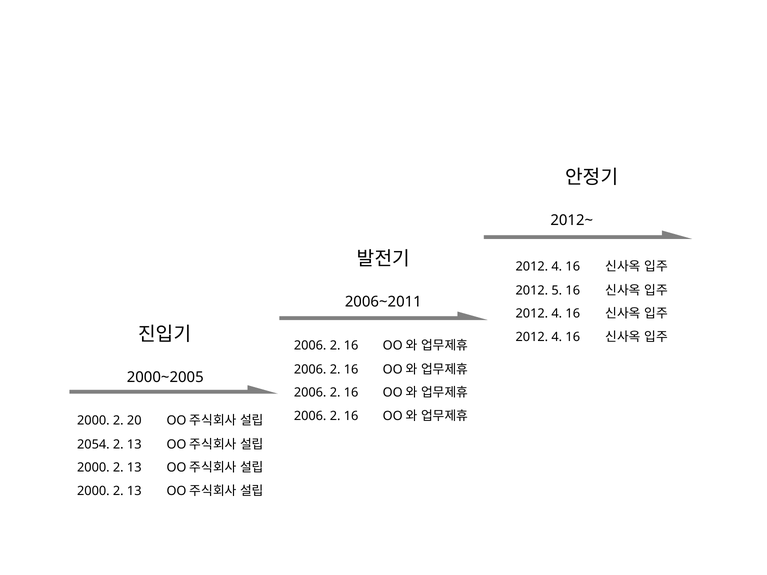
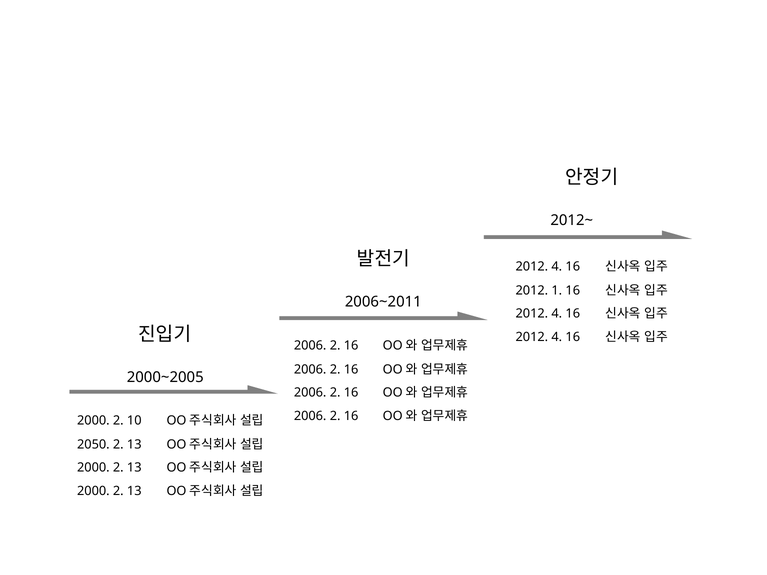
5: 5 -> 1 (557, 290)
20: 20 -> 10 (134, 421)
2054: 2054 -> 2050 (93, 445)
